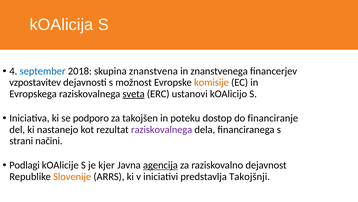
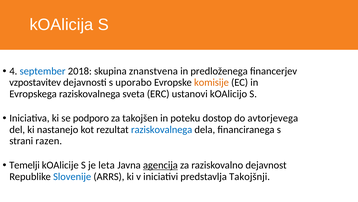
znanstvenega: znanstvenega -> predloženega (219, 71)
možnost: možnost -> uporabo (134, 82)
sveta underline: present -> none (134, 94)
financiranje: financiranje -> avtorjevega (273, 118)
raziskovalnega colour: purple -> blue (162, 129)
načini: načini -> razen (49, 140)
Podlagi: Podlagi -> Temelji (24, 165)
kjer: kjer -> leta (107, 165)
Slovenije colour: orange -> blue (72, 176)
